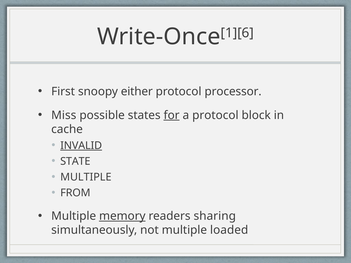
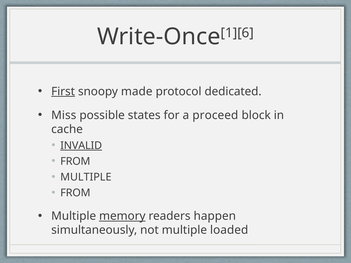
First underline: none -> present (63, 92)
either: either -> made (137, 92)
processor: processor -> dedicated (233, 92)
for underline: present -> none (172, 115)
a protocol: protocol -> proceed (215, 115)
STATE: STATE -> FROM (75, 161)
sharing: sharing -> happen (215, 216)
